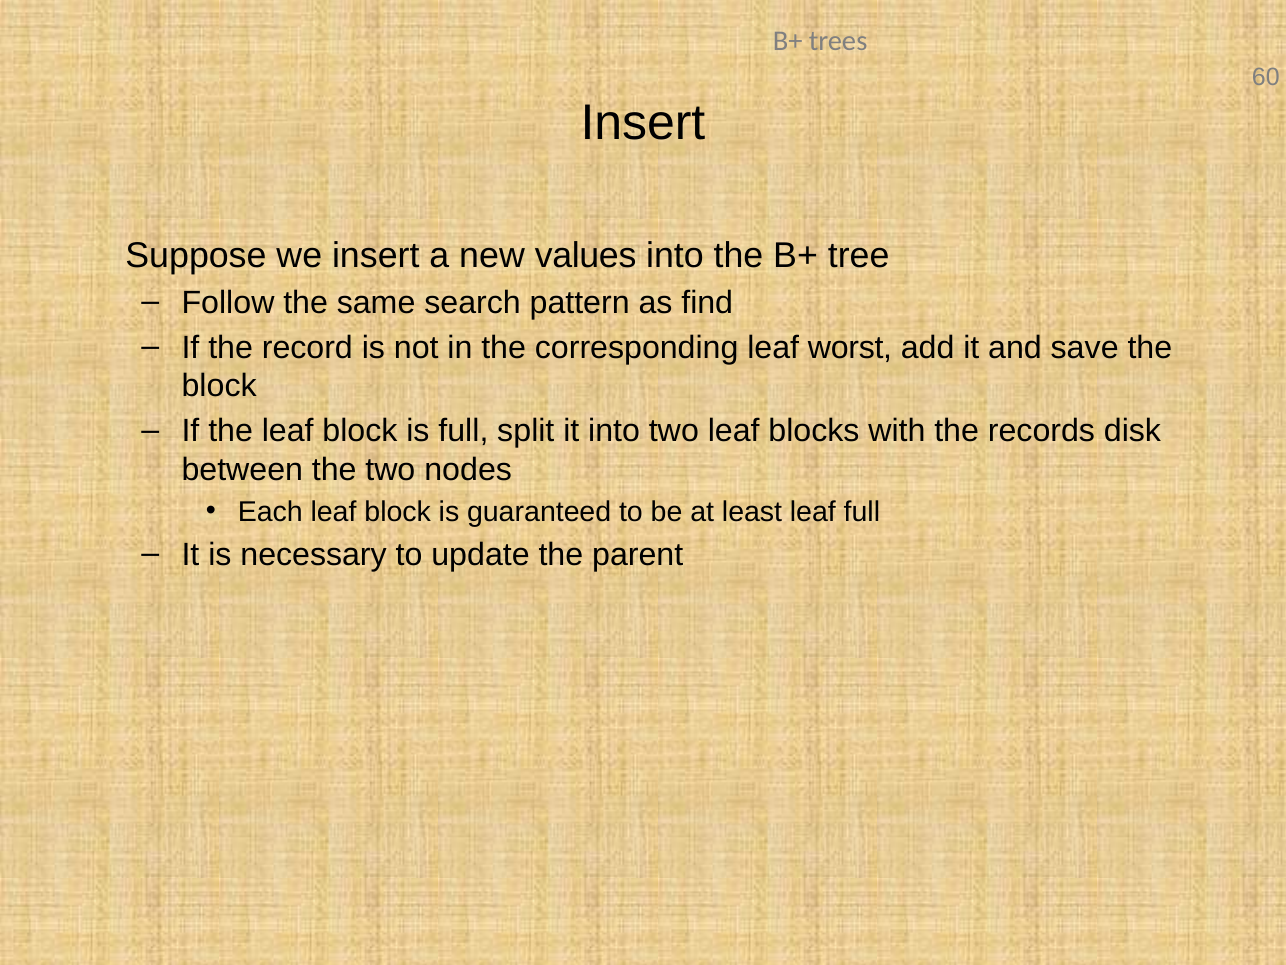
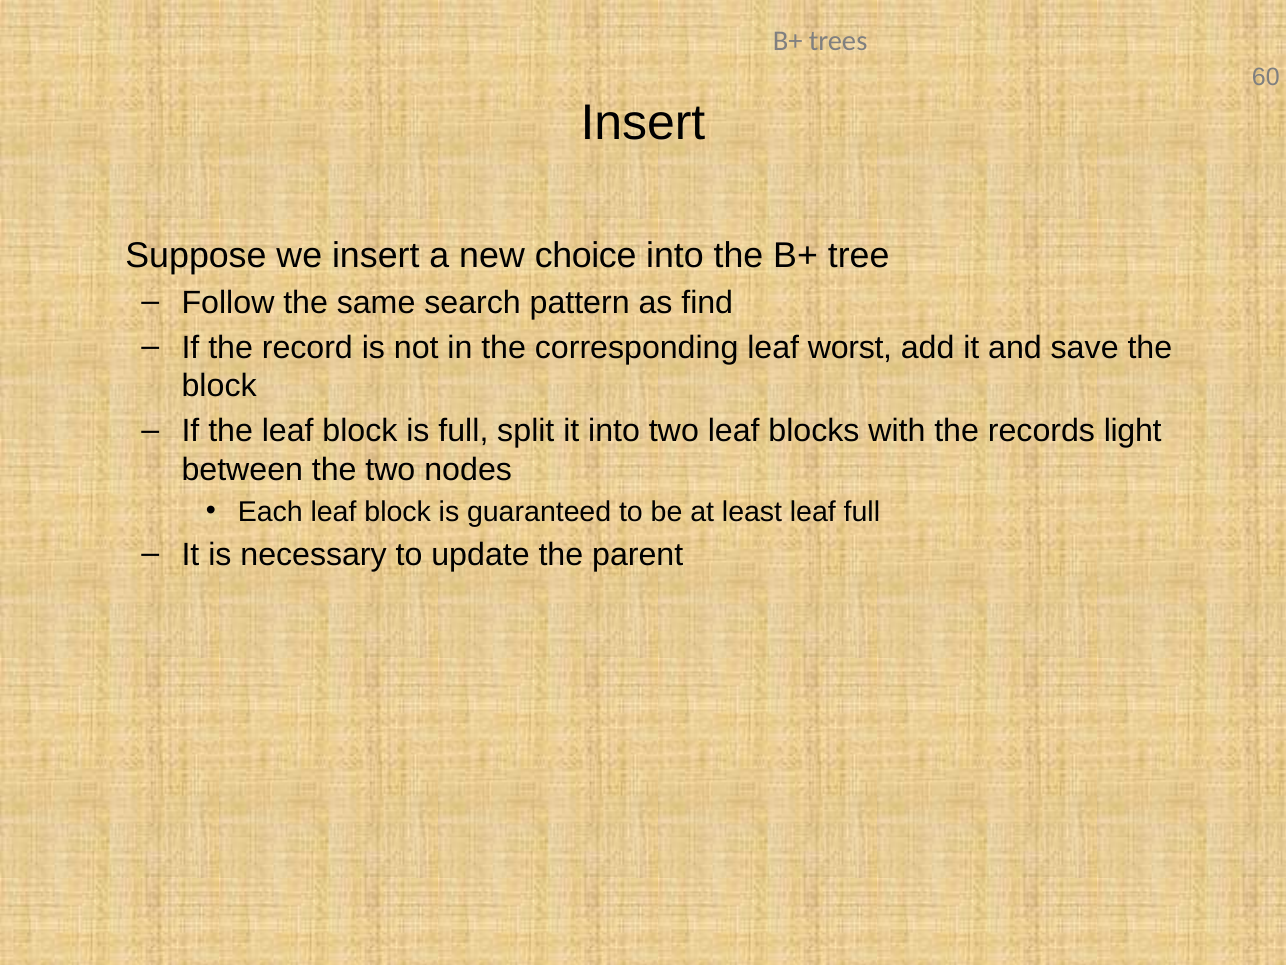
values: values -> choice (586, 255)
disk: disk -> light (1133, 431)
